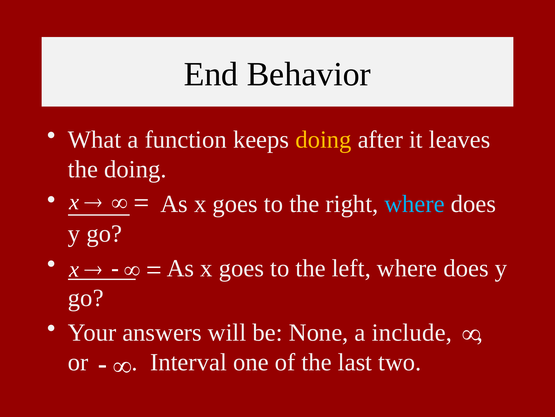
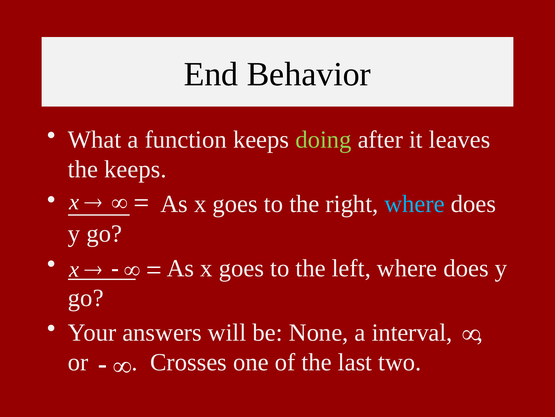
doing colour: yellow -> light green (323, 140)
the doing: doing -> keeps (135, 169)
include: include -> interval (412, 332)
Interval: Interval -> Crosses (188, 362)
